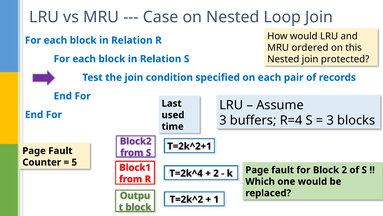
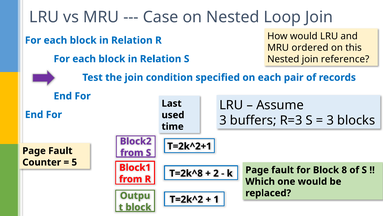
protected: protected -> reference (345, 59)
R=4: R=4 -> R=3 (291, 120)
Block 2: 2 -> 8 (344, 170)
T=2k^4: T=2k^4 -> T=2k^8 (186, 173)
